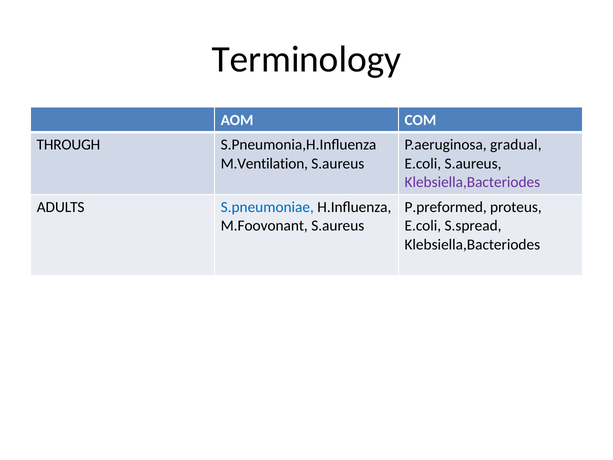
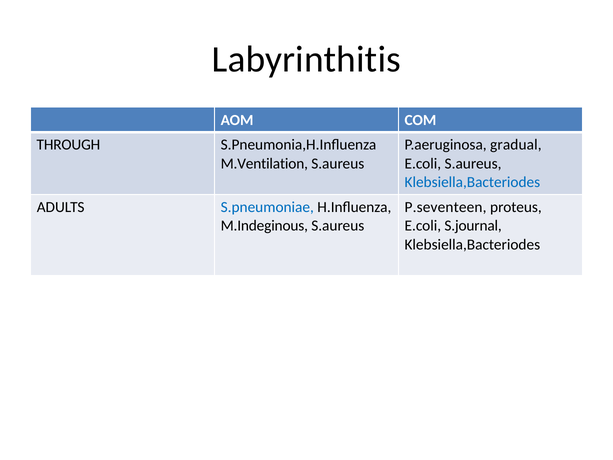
Terminology: Terminology -> Labyrinthitis (306, 59)
Klebsiella,Bacteriodes colour: purple -> blue (472, 182)
P.preformed: P.preformed -> P.seventeen (446, 207)
M.Foovonant: M.Foovonant -> M.Indeginous (264, 226)
S.spread: S.spread -> S.journal (473, 226)
